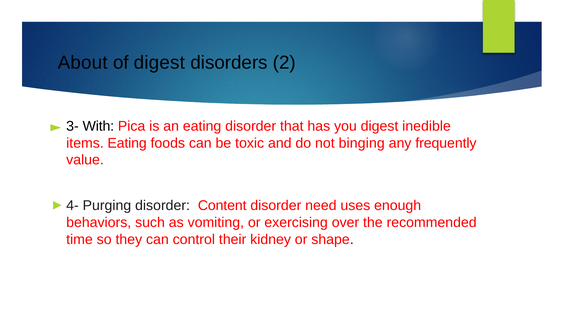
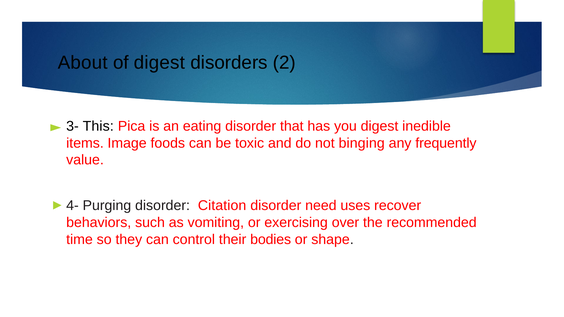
With: With -> This (98, 126)
items Eating: Eating -> Image (127, 143)
Content: Content -> Citation (222, 206)
enough: enough -> recover (398, 206)
kidney: kidney -> bodies (271, 240)
